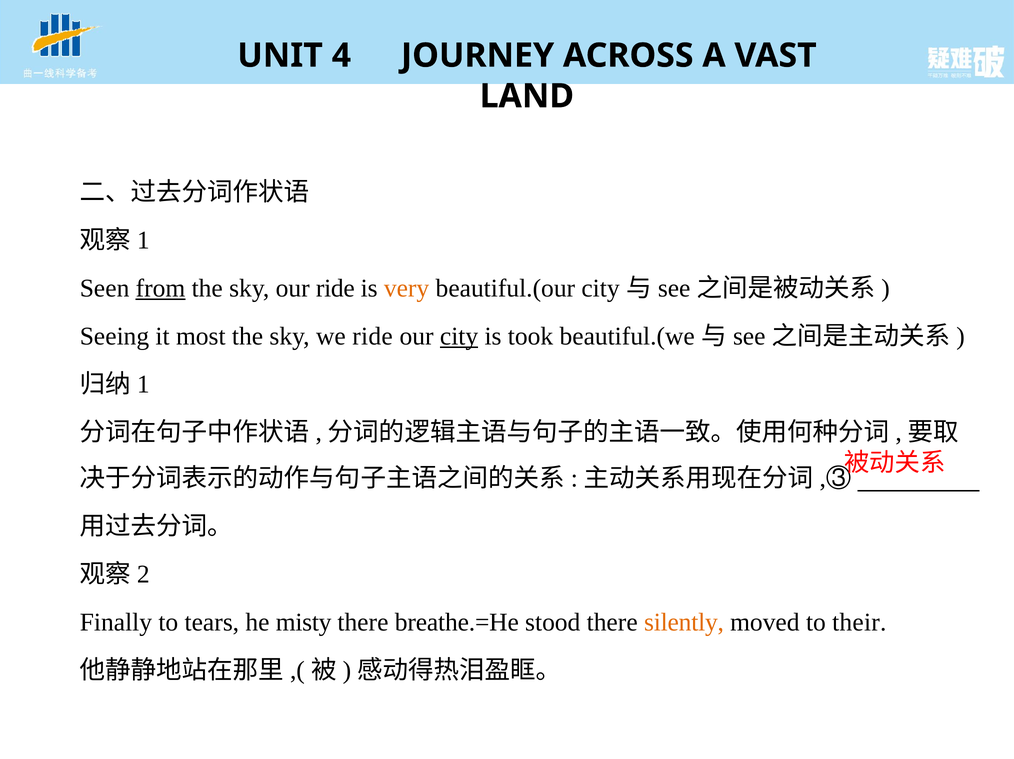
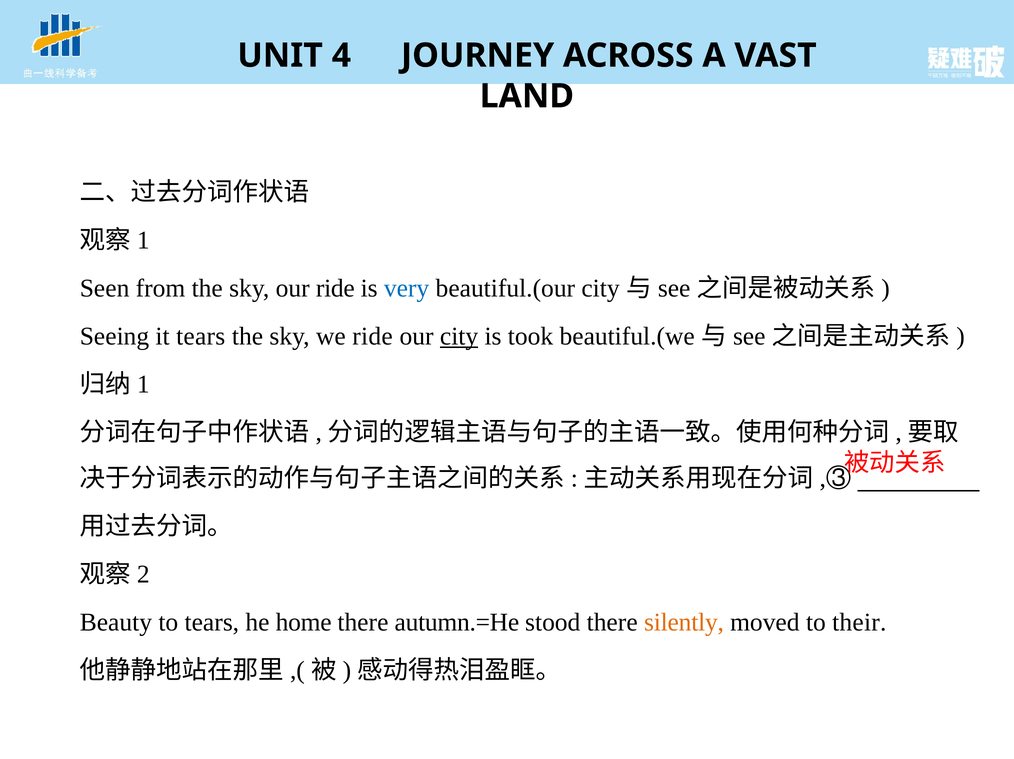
from underline: present -> none (160, 288)
very colour: orange -> blue (407, 288)
it most: most -> tears (201, 336)
Finally: Finally -> Beauty (116, 622)
misty: misty -> home (304, 622)
breathe.=He: breathe.=He -> autumn.=He (457, 622)
